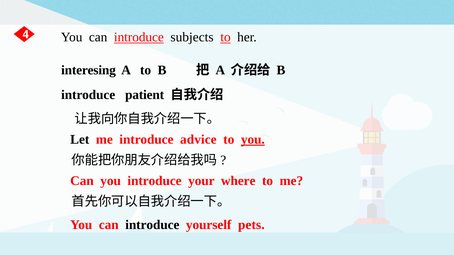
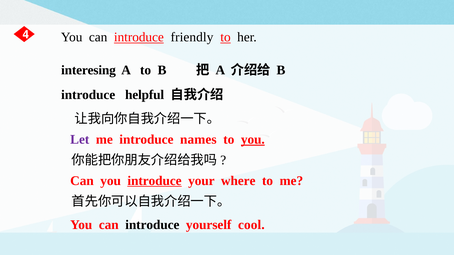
subjects: subjects -> friendly (192, 37)
patient: patient -> helpful (145, 95)
Let colour: black -> purple (80, 140)
advice: advice -> names (198, 140)
introduce underline: none -> present (155, 181)
pets: pets -> cool (251, 225)
